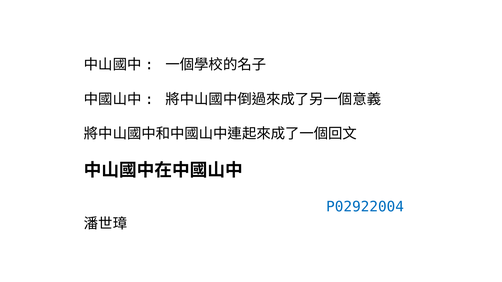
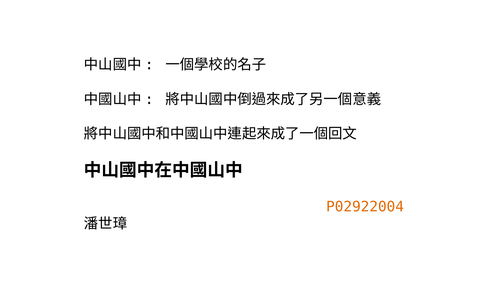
P02922004 colour: blue -> orange (365, 207)
